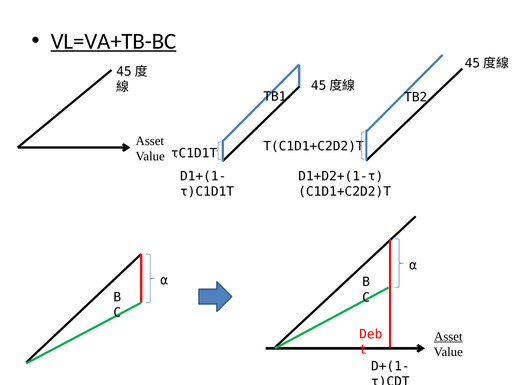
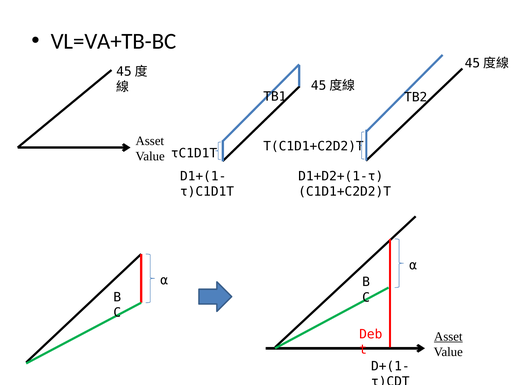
VL=VA+TB-BC underline: present -> none (114, 41)
